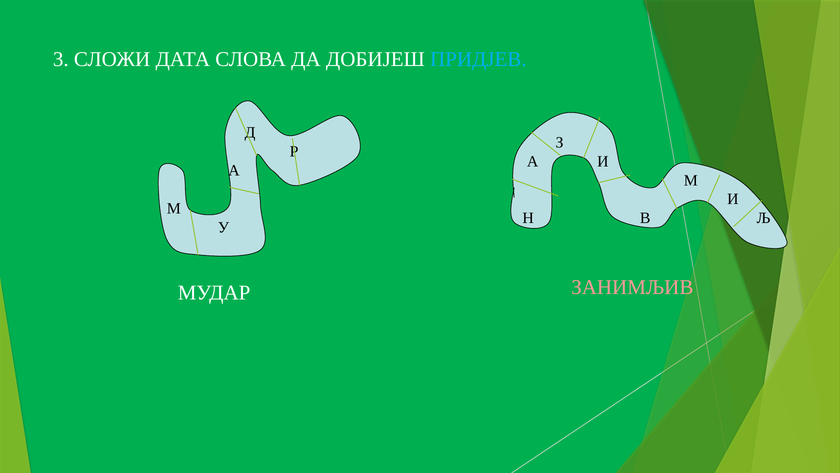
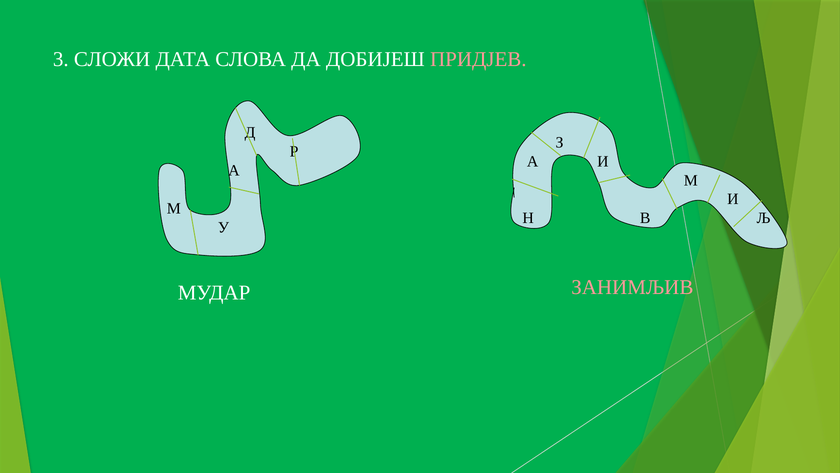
ПРИДЈЕВ colour: light blue -> pink (478, 59)
